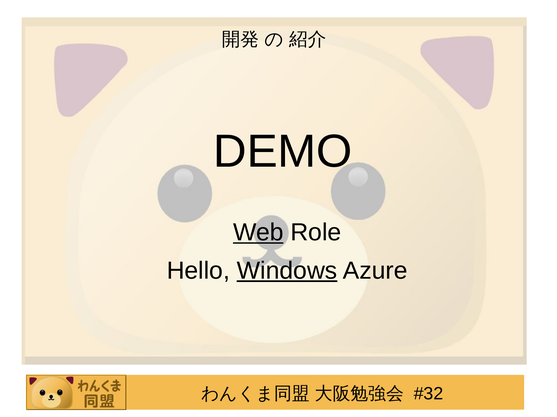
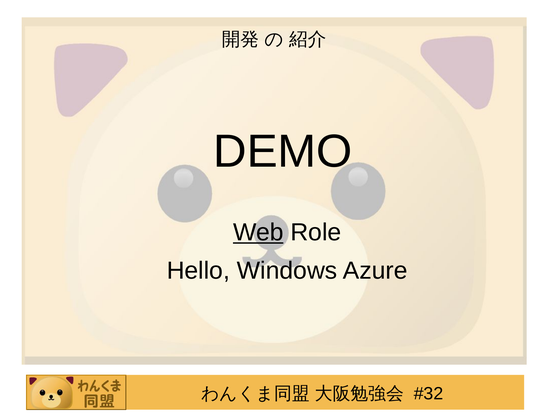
Windows underline: present -> none (287, 271)
